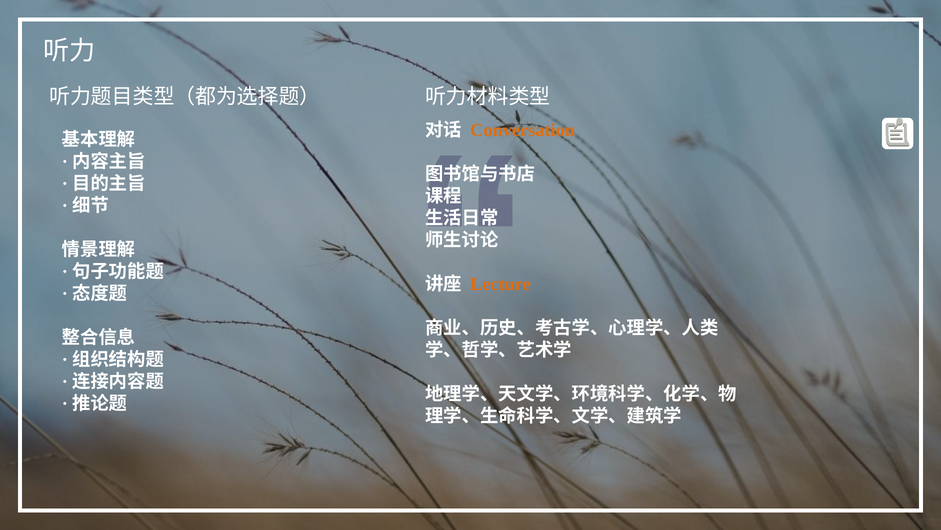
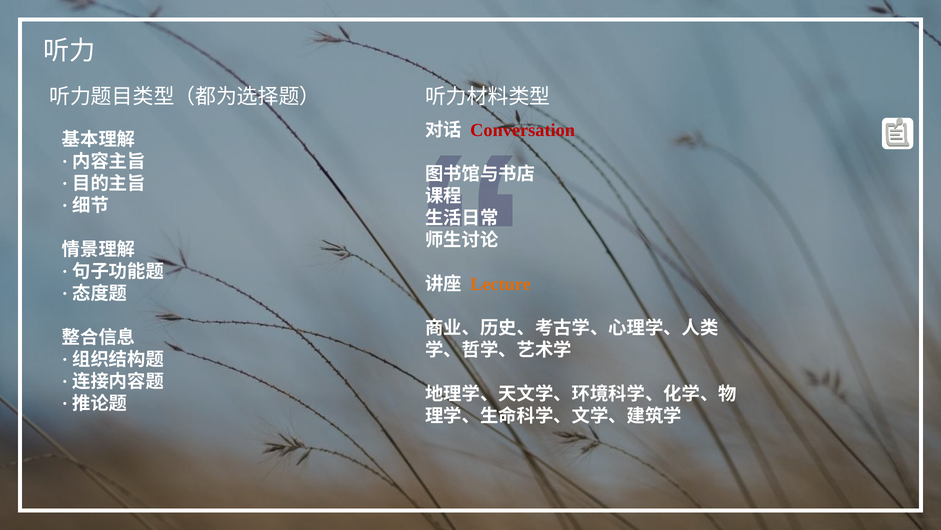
Conversation colour: orange -> red (523, 130)
